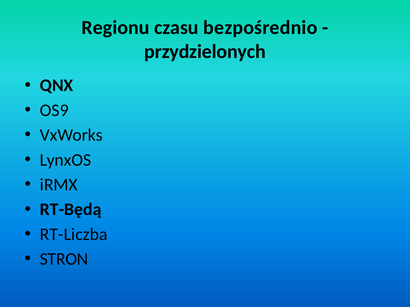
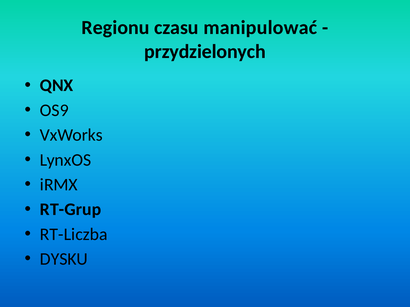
bezpośrednio: bezpośrednio -> manipulować (260, 28)
RT-Będą: RT-Będą -> RT-Grup (71, 210)
STRON: STRON -> DYSKU (64, 260)
